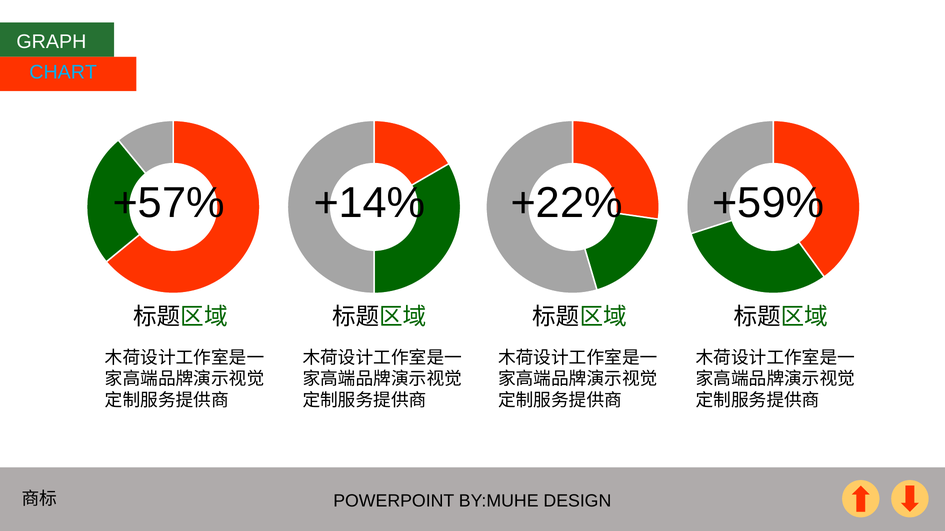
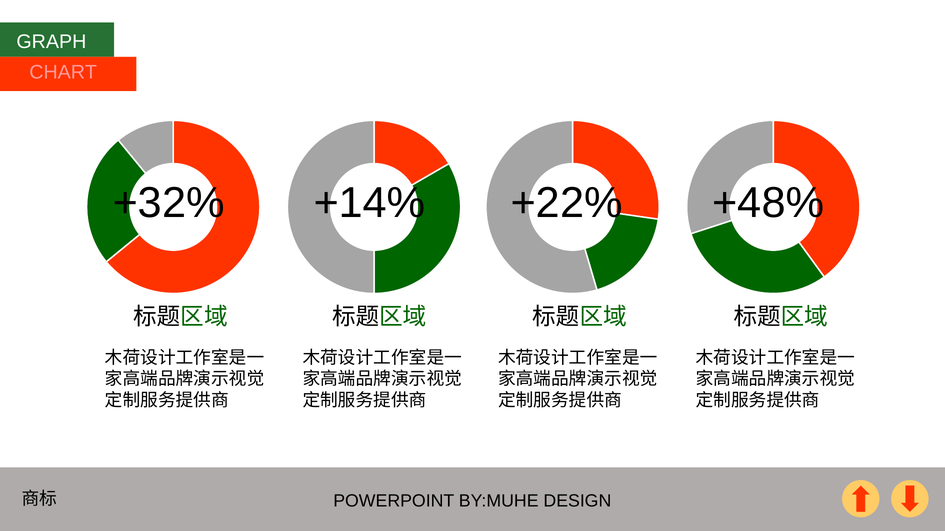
CHART colour: light blue -> pink (63, 72)
+57%: +57% -> +32% (169, 203)
+59%: +59% -> +48% (768, 203)
